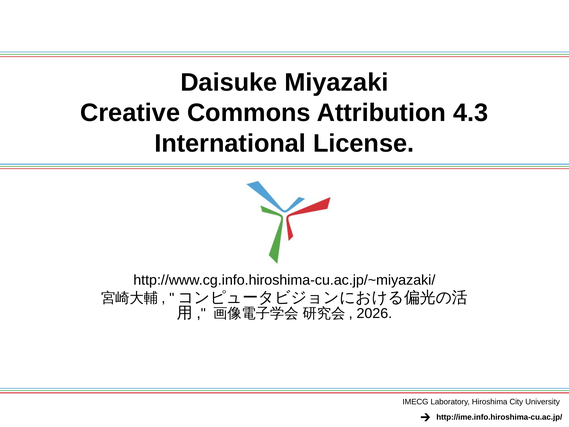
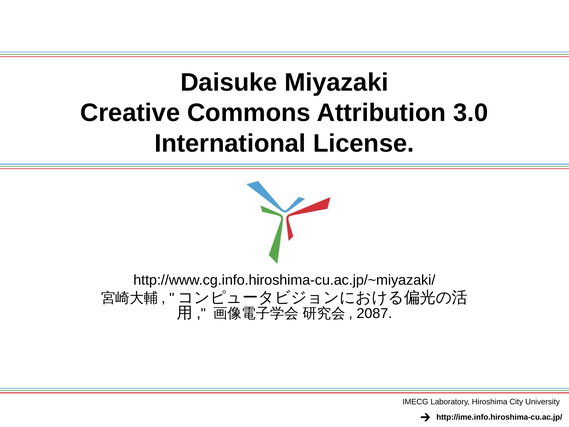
4.3: 4.3 -> 3.0 (471, 113)
2026: 2026 -> 2087 (374, 313)
